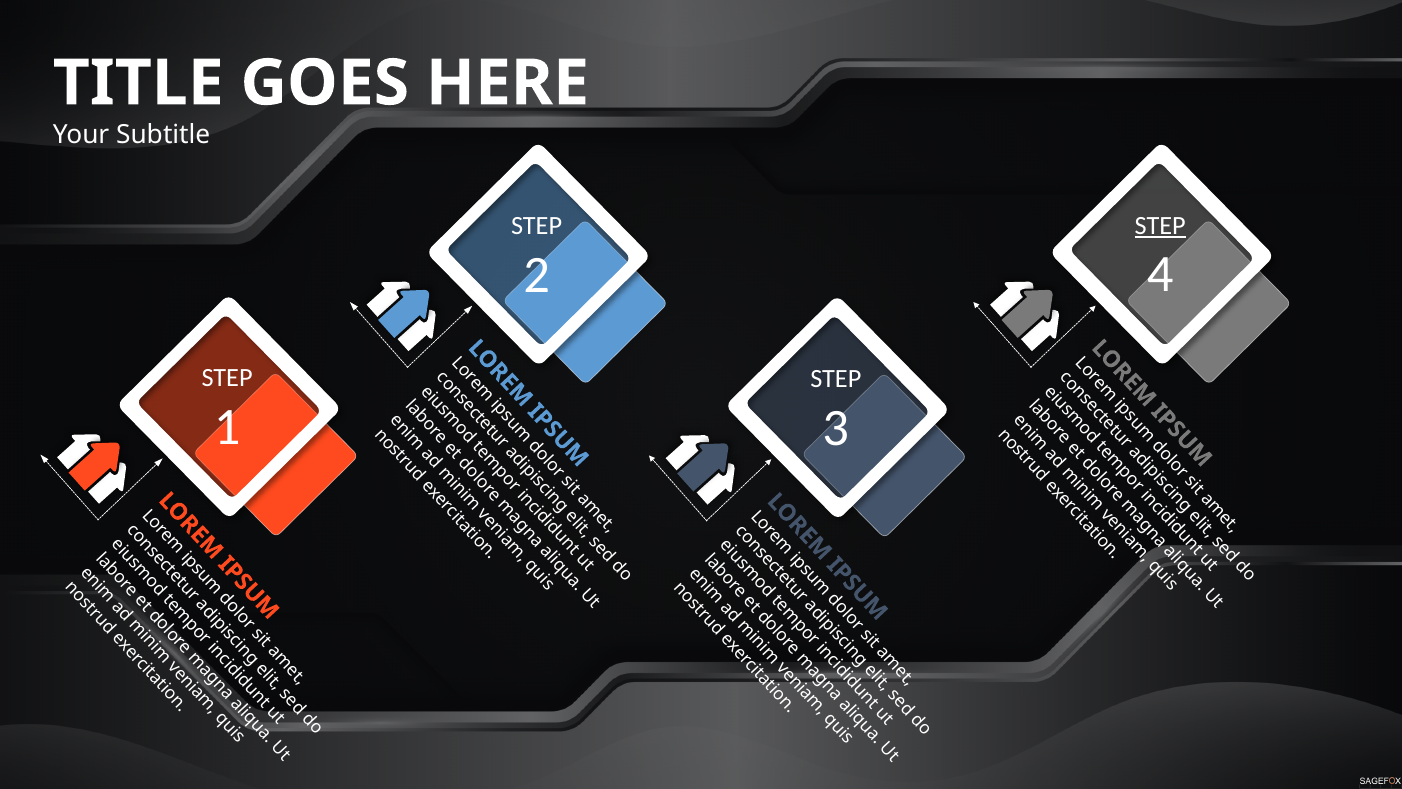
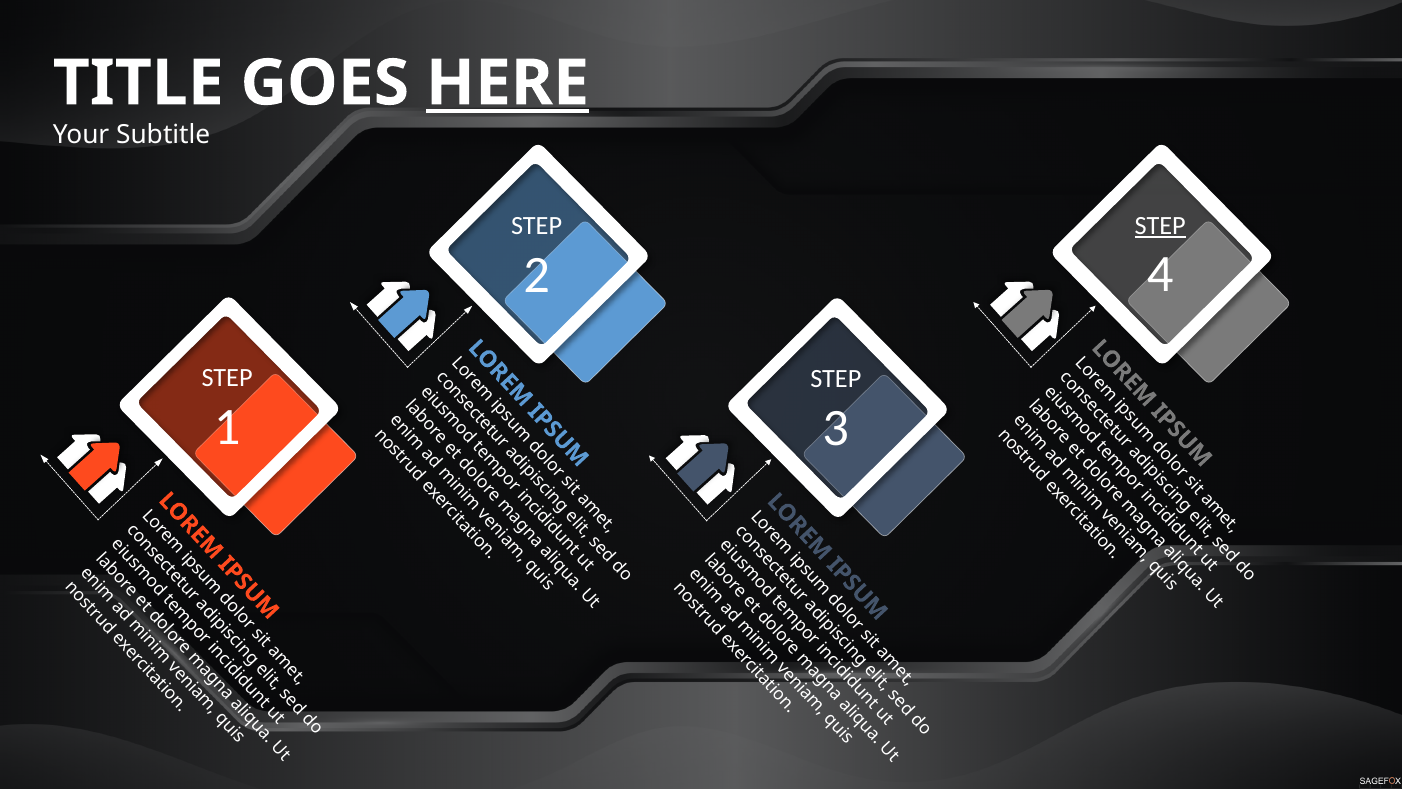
HERE underline: none -> present (507, 83)
